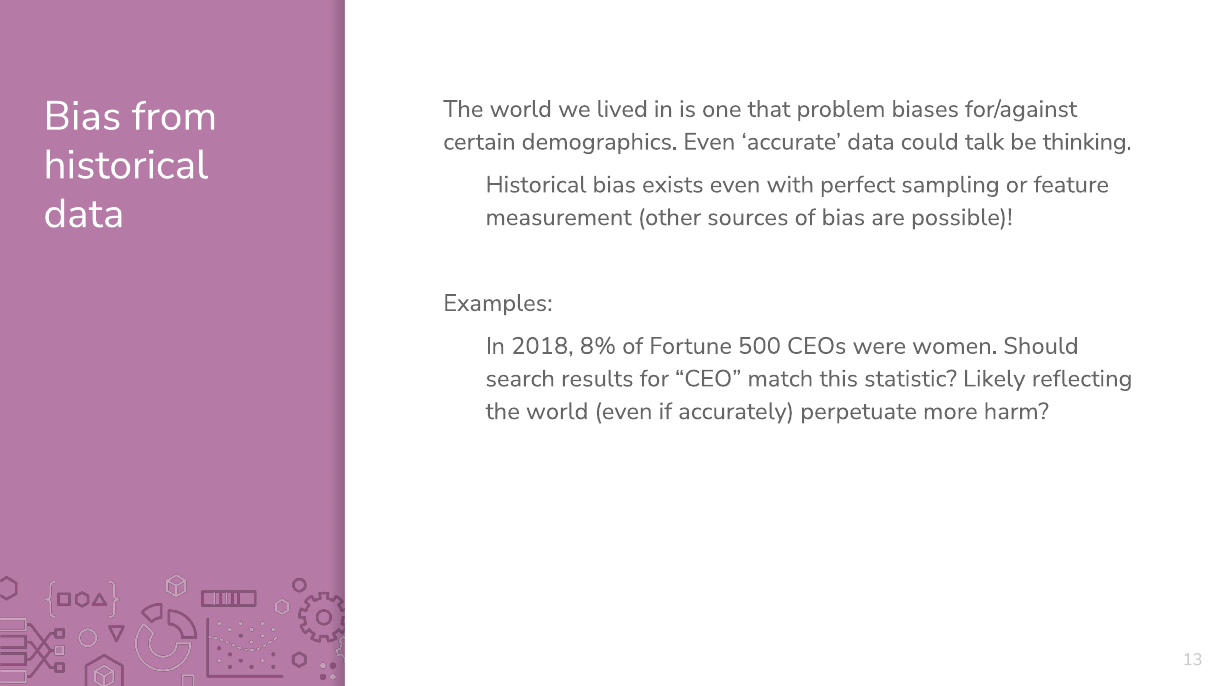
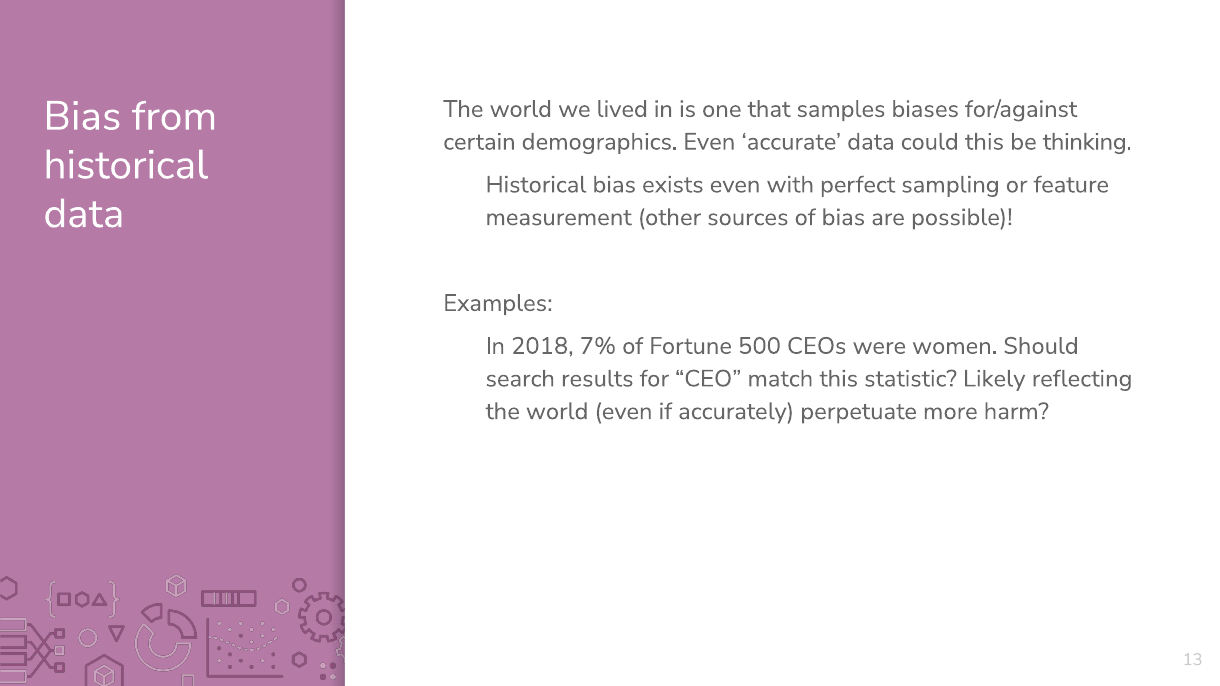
problem: problem -> samples (841, 109)
could talk: talk -> this (984, 142)
8%: 8% -> 7% (598, 346)
